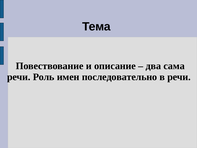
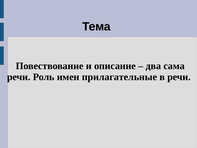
последовательно: последовательно -> прилагательные (119, 77)
